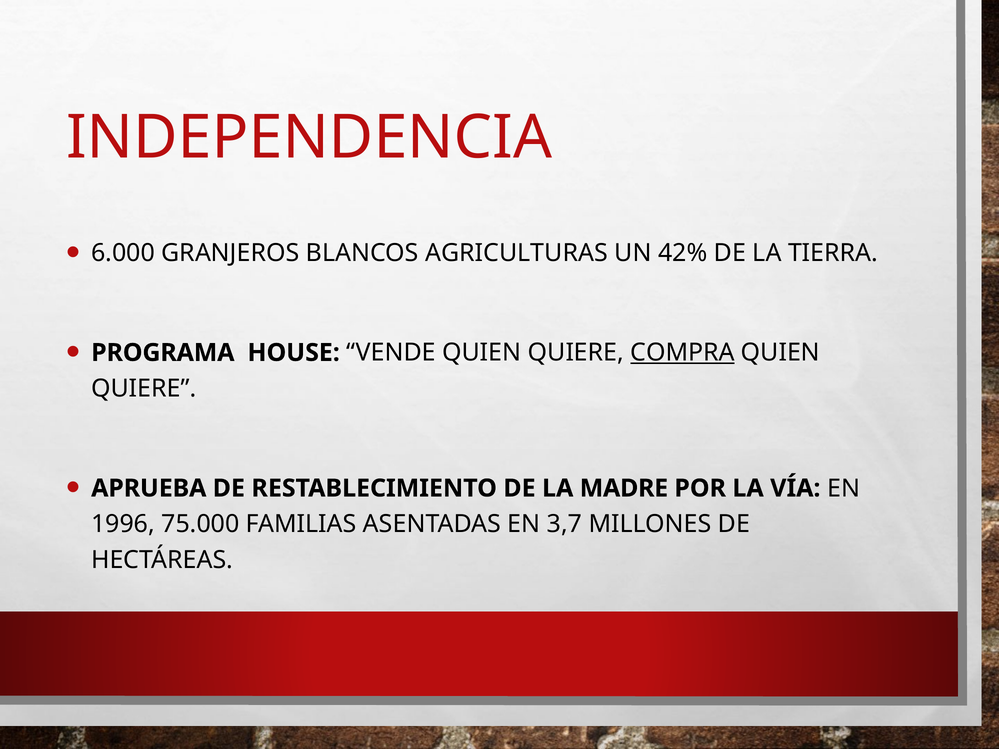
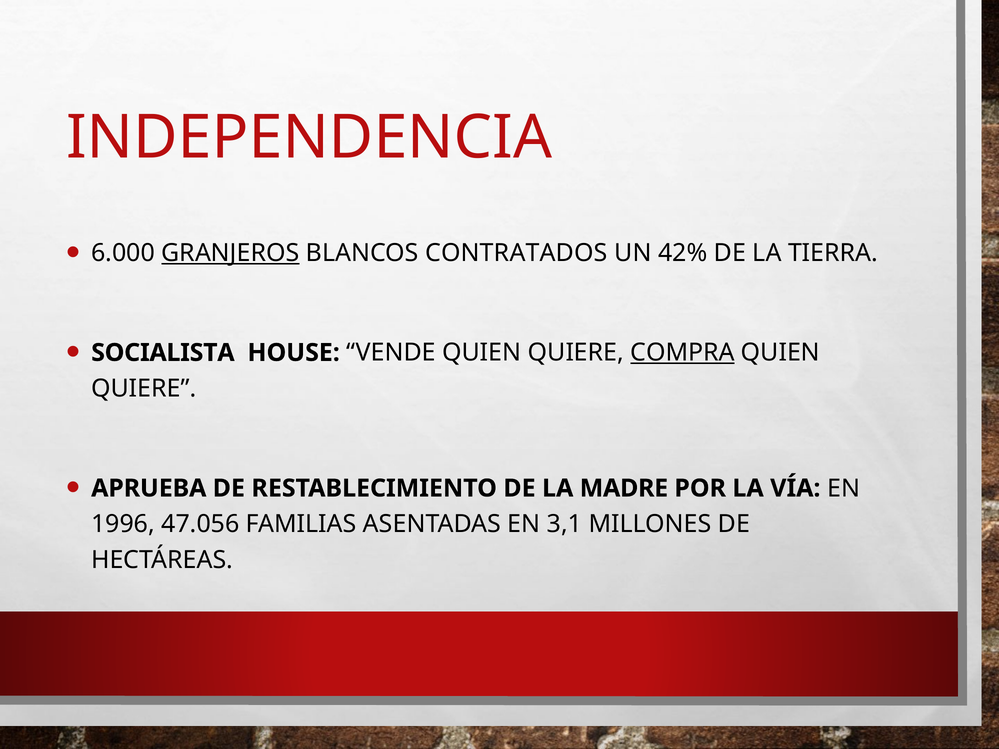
GRANJEROS underline: none -> present (230, 253)
AGRICULTURAS: AGRICULTURAS -> CONTRATADOS (516, 253)
PROGRAMA: PROGRAMA -> SOCIALISTA (163, 353)
75.000: 75.000 -> 47.056 (200, 524)
3,7: 3,7 -> 3,1 (564, 524)
